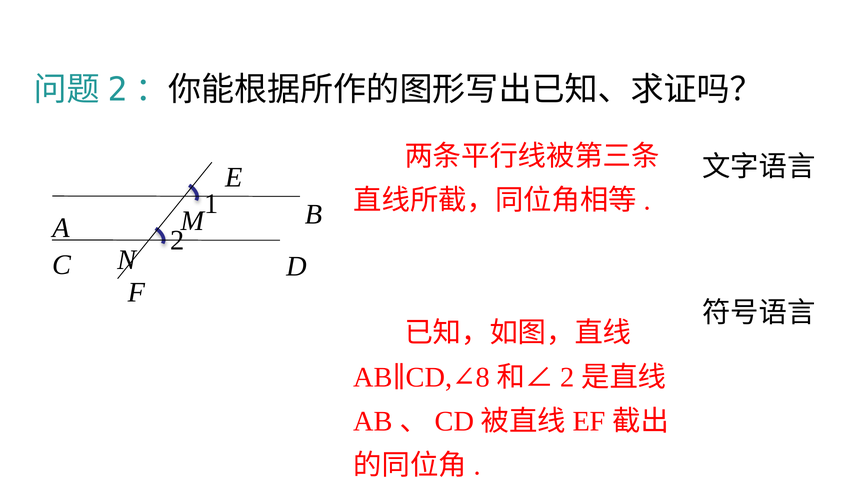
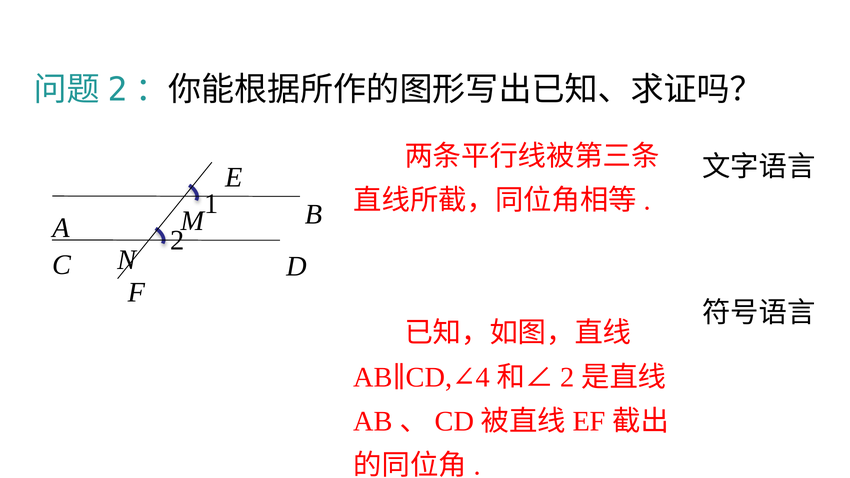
8: 8 -> 4 (483, 377)
